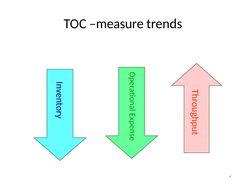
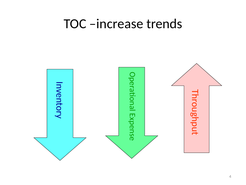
measure: measure -> increase (116, 24)
